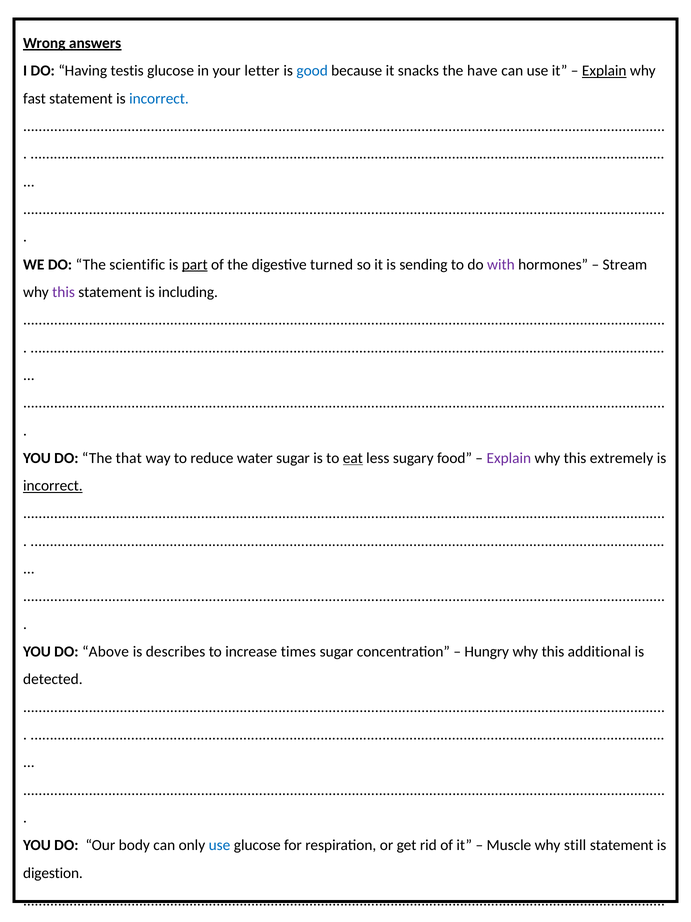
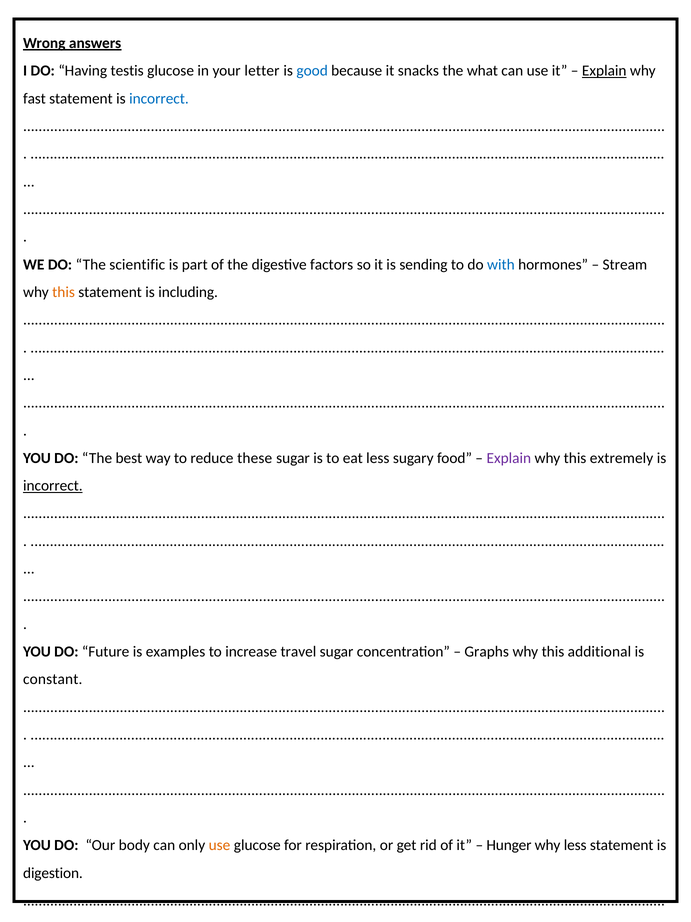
the have: have -> what (482, 71)
part underline: present -> none (195, 264)
turned: turned -> factors (332, 264)
with colour: purple -> blue (501, 264)
this colour: purple -> orange (64, 292)
that: that -> best (129, 458)
water: water -> these (255, 458)
eat underline: present -> none (353, 458)
Above: Above -> Future (106, 651)
describes: describes -> examples (176, 651)
times: times -> travel (298, 651)
Hungry: Hungry -> Graphs (487, 651)
detected: detected -> constant (53, 679)
use colour: blue -> orange (219, 845)
Muscle: Muscle -> Hunger (509, 845)
why still: still -> less (575, 845)
